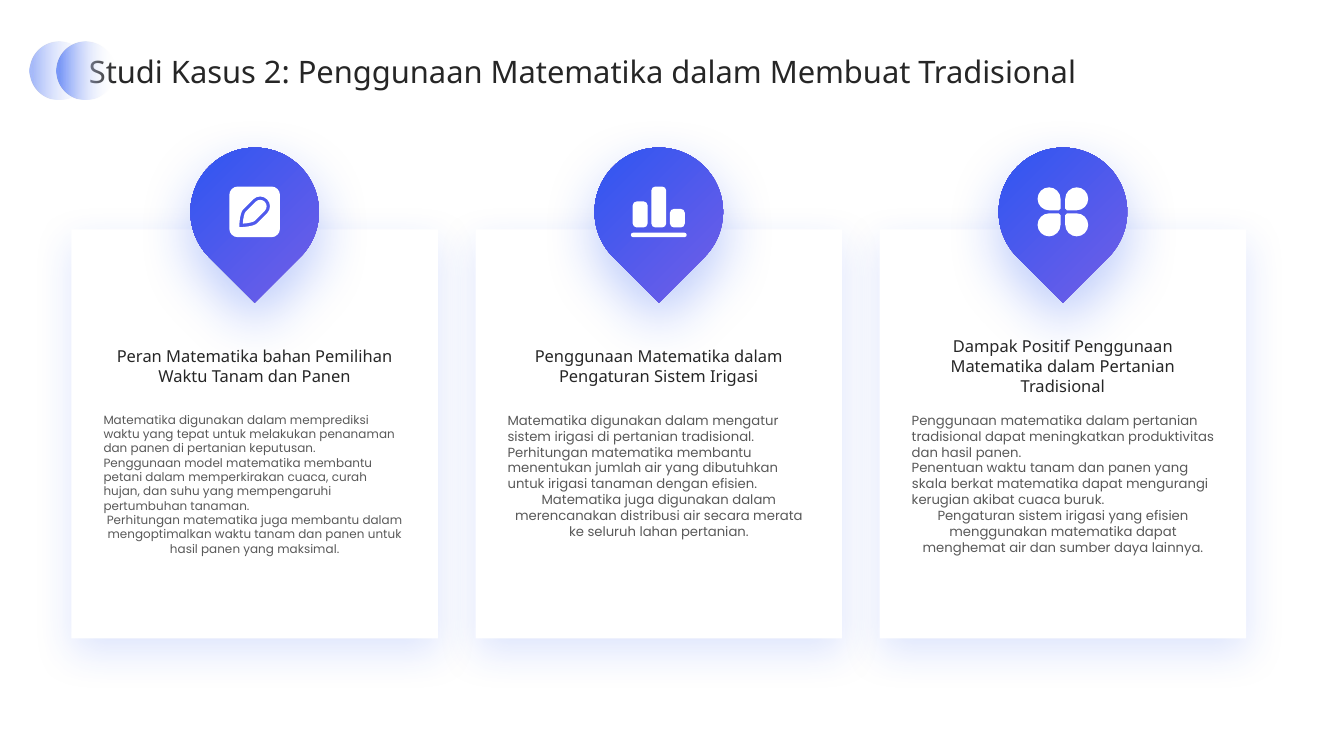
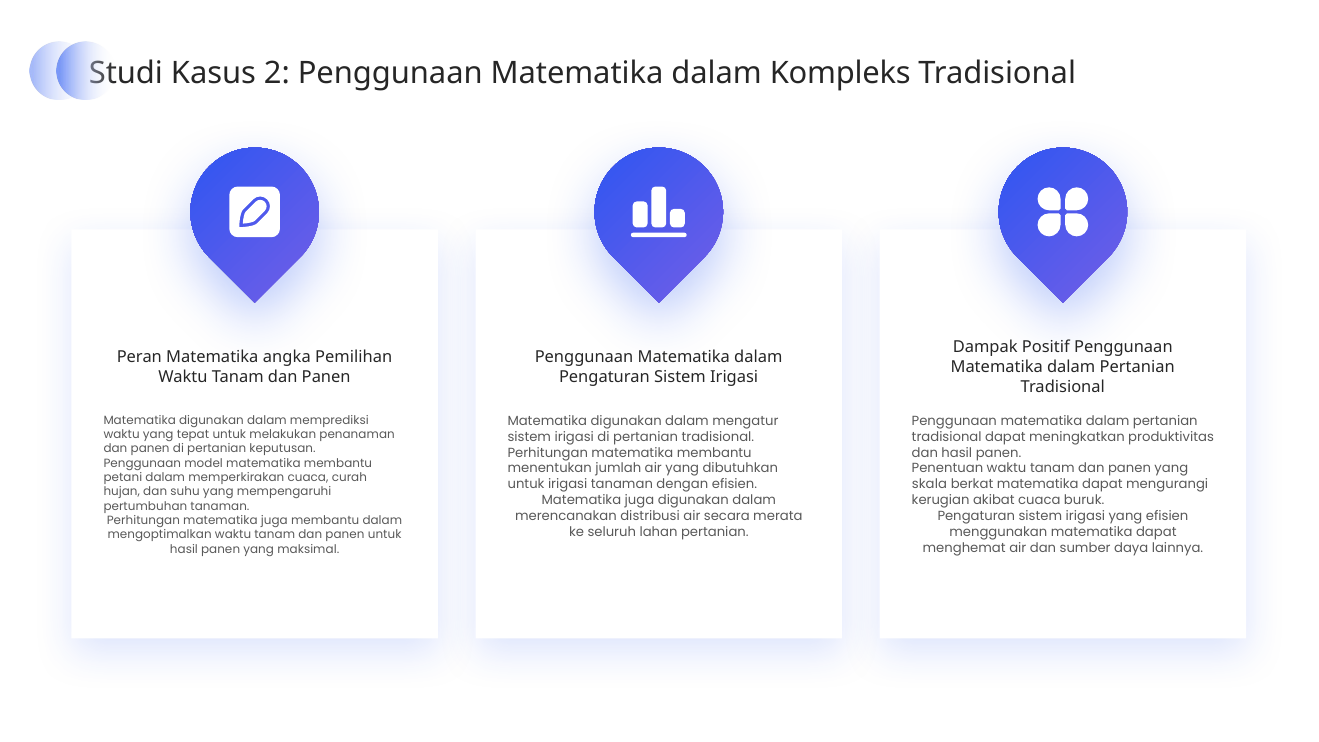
Membuat: Membuat -> Kompleks (840, 73)
bahan: bahan -> angka (287, 357)
